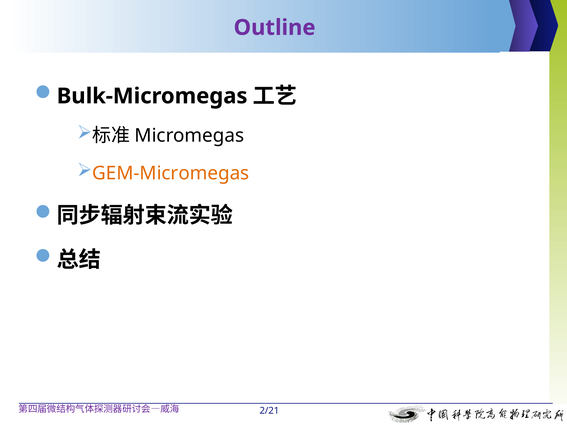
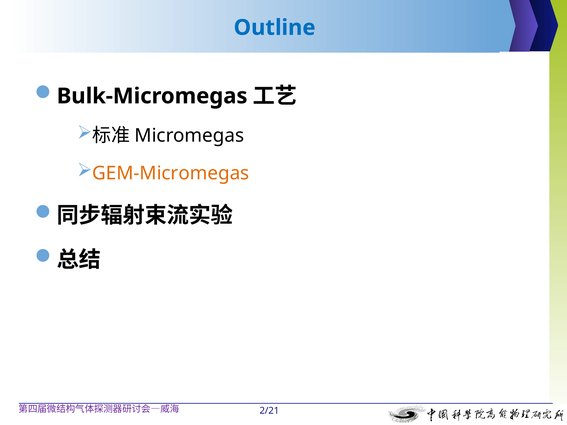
Outline colour: purple -> blue (275, 28)
